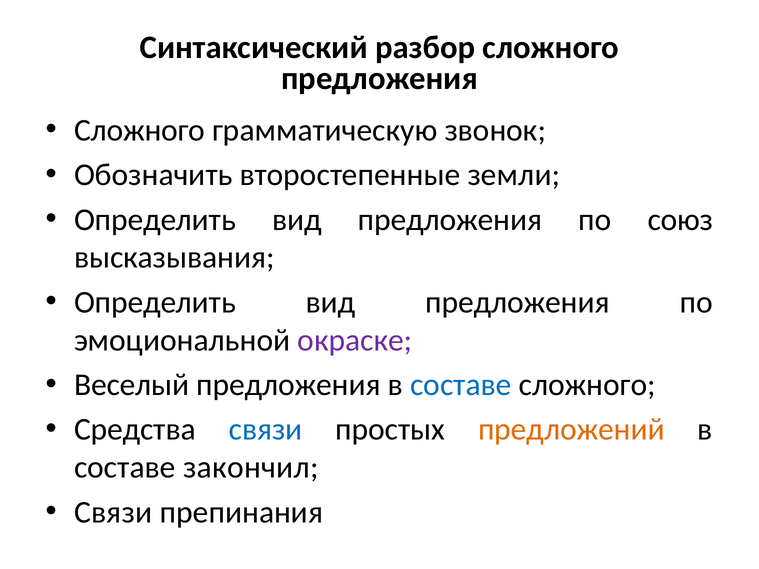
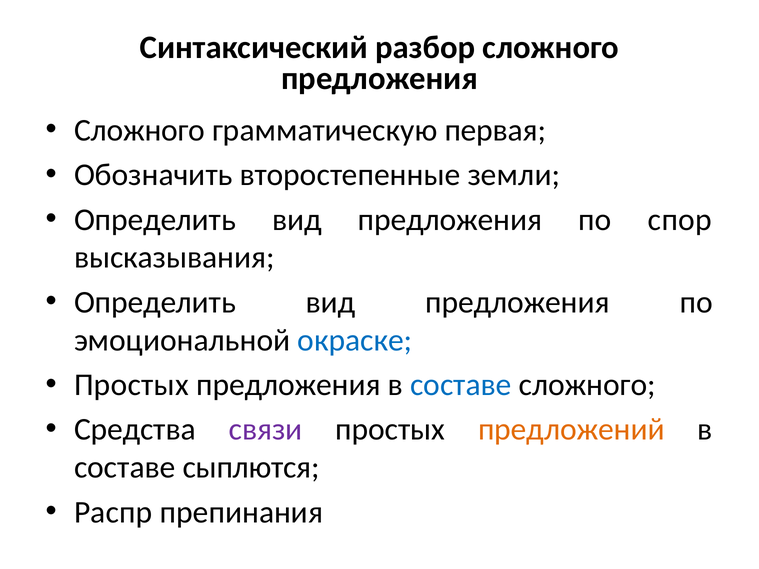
звонок: звонок -> первая (495, 130)
союз: союз -> спор (680, 220)
окраске colour: purple -> blue (355, 340)
Веселый: Веселый -> Простых (131, 385)
связи colour: blue -> purple (266, 430)
закончил: закончил -> сыплются (251, 468)
Связи: Связи -> Распр (113, 512)
